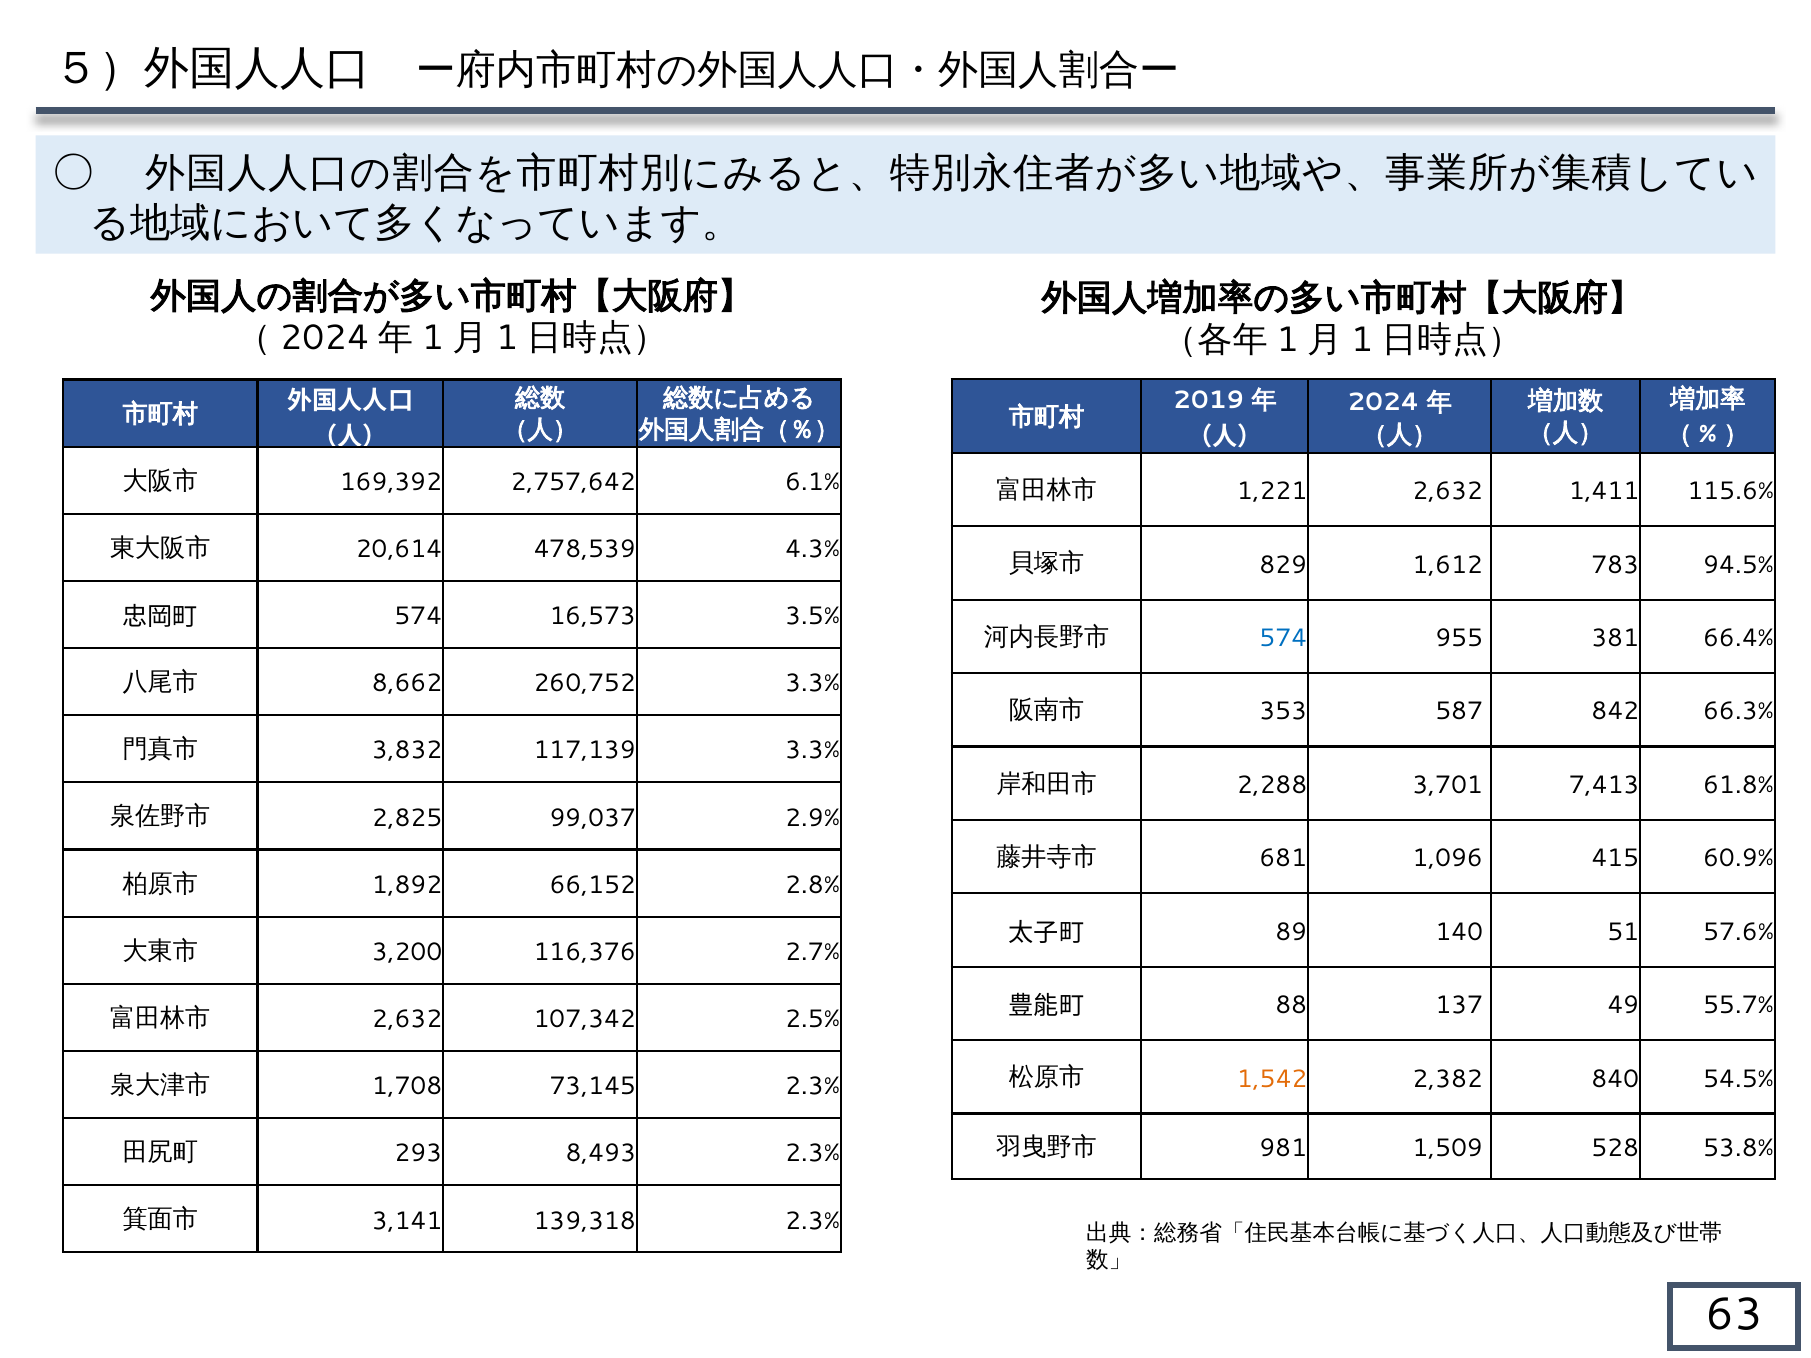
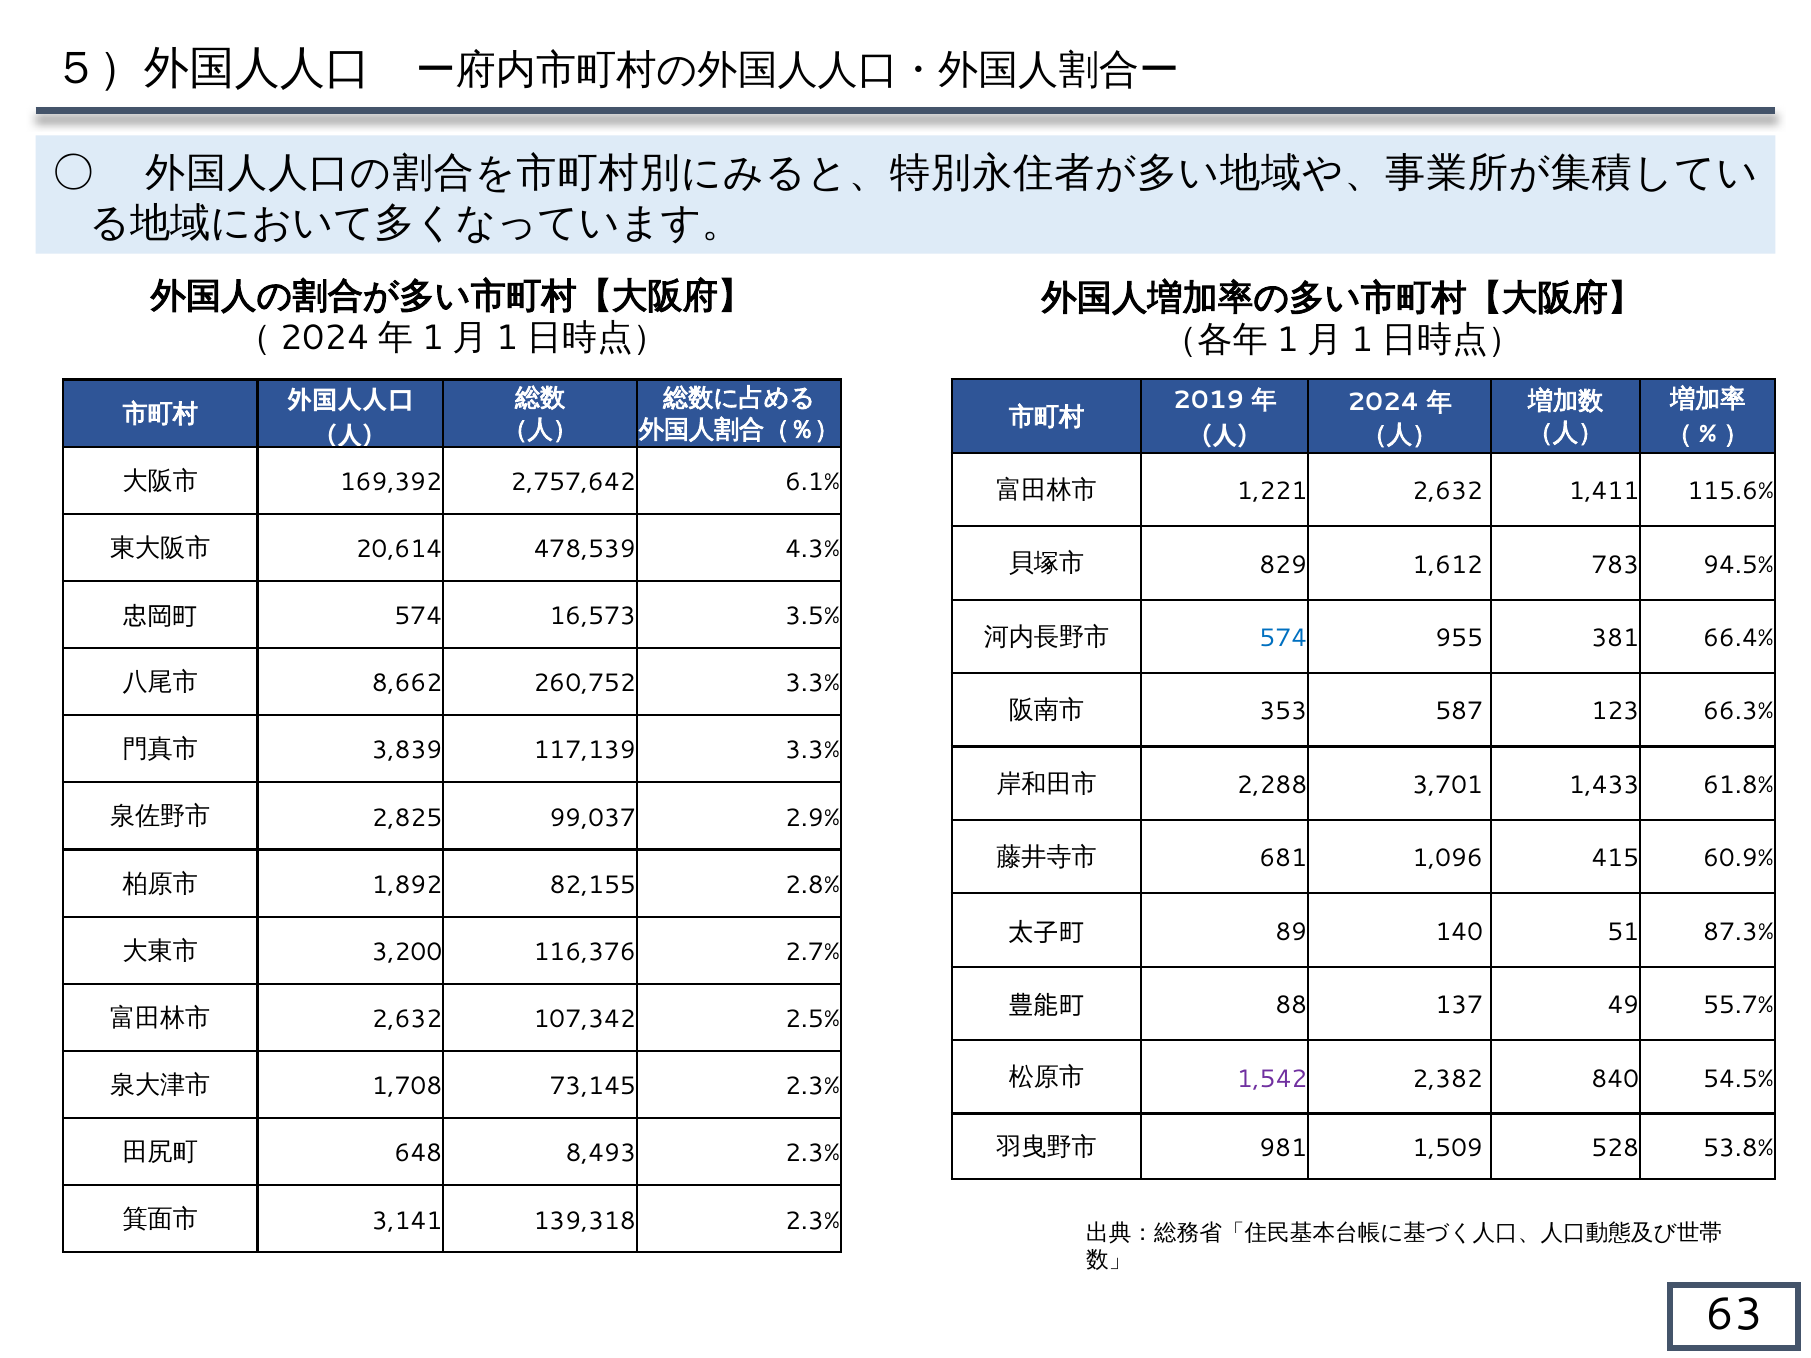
842: 842 -> 123 (1615, 712)
3,832: 3,832 -> 3,839 (407, 751)
7,413: 7,413 -> 1,433 (1604, 785)
66,152: 66,152 -> 82,155 (593, 885)
57.6%: 57.6% -> 87.3% (1739, 932)
1,542 colour: orange -> purple (1272, 1079)
293: 293 -> 648 (418, 1154)
